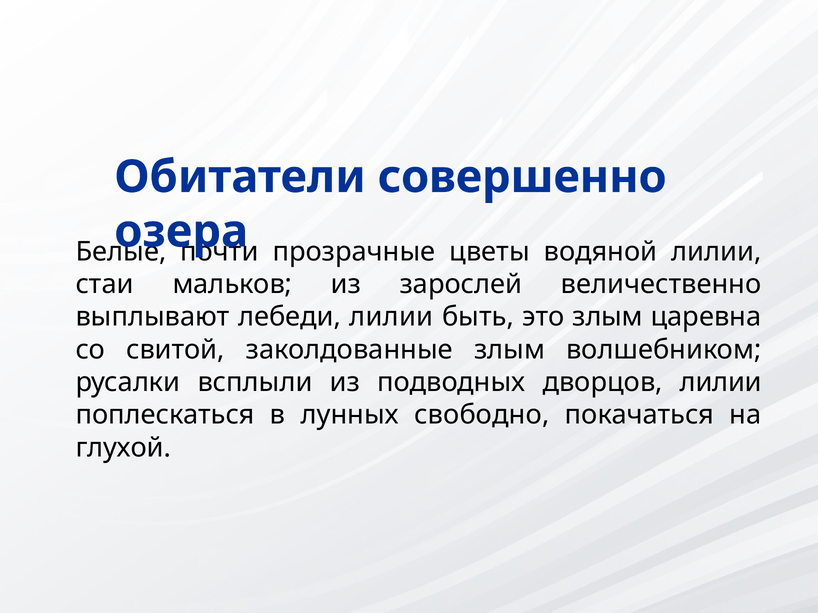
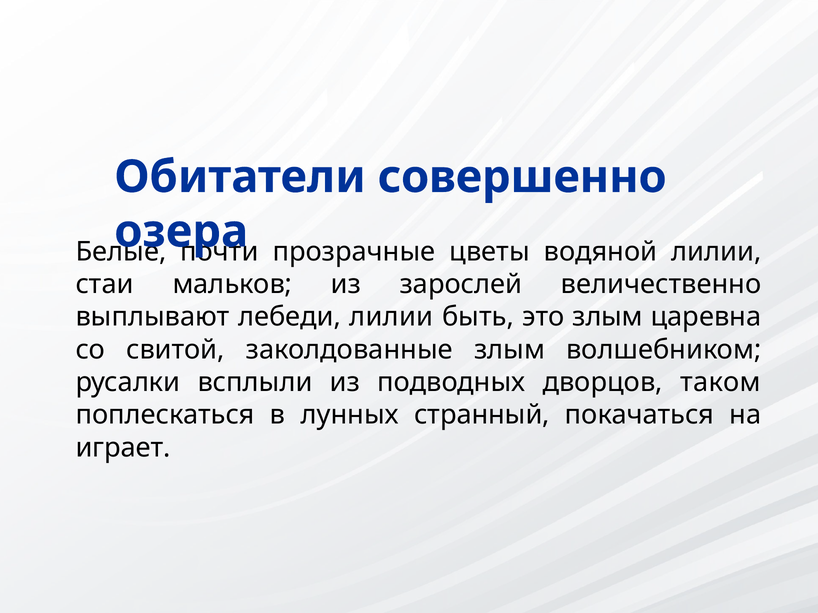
дворцов лилии: лилии -> таком (721, 383)
свободно: свободно -> странный (482, 415)
глухой: глухой -> играет (123, 448)
